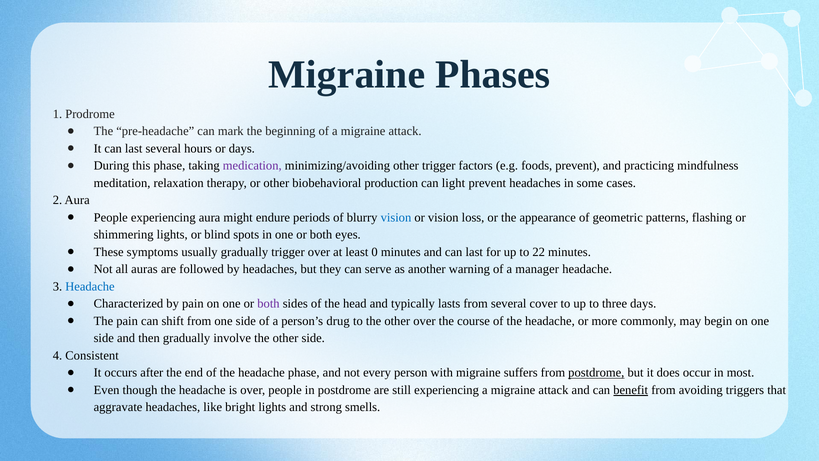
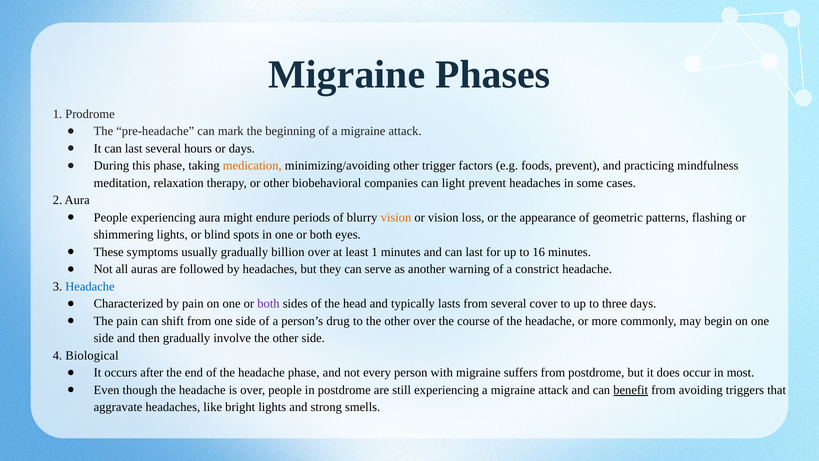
medication colour: purple -> orange (252, 166)
production: production -> companies (391, 183)
vision colour: blue -> orange (396, 217)
gradually trigger: trigger -> billion (288, 252)
least 0: 0 -> 1 (375, 252)
22: 22 -> 16 (539, 252)
manager: manager -> constrict (537, 269)
Consistent: Consistent -> Biological (92, 355)
postdrome underline: present -> none (596, 373)
